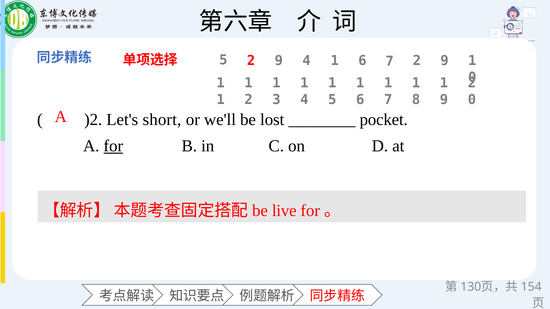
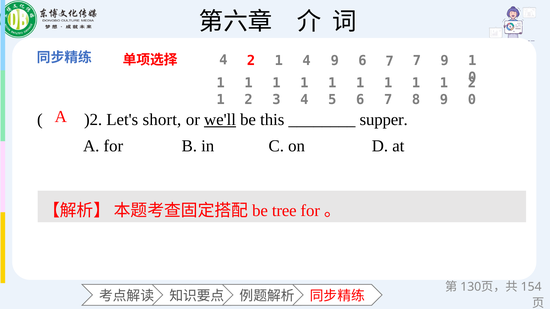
5: 5 -> 4 (223, 60)
9: 9 -> 1 (279, 61)
1: 1 -> 9 (335, 61)
7 2: 2 -> 7 (417, 61)
we'll underline: none -> present (220, 120)
lost: lost -> this (272, 120)
pocket: pocket -> supper (384, 120)
for underline: present -> none (113, 146)
live: live -> tree (284, 211)
